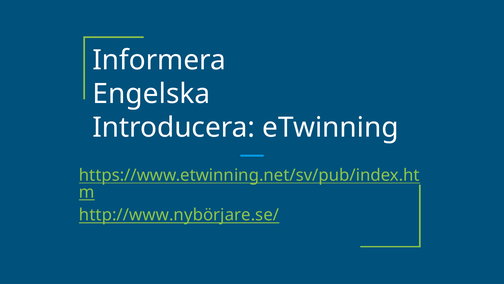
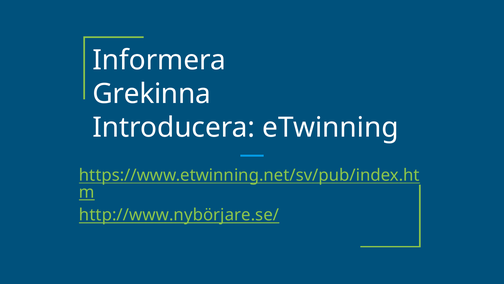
Engelska: Engelska -> Grekinna (152, 94)
